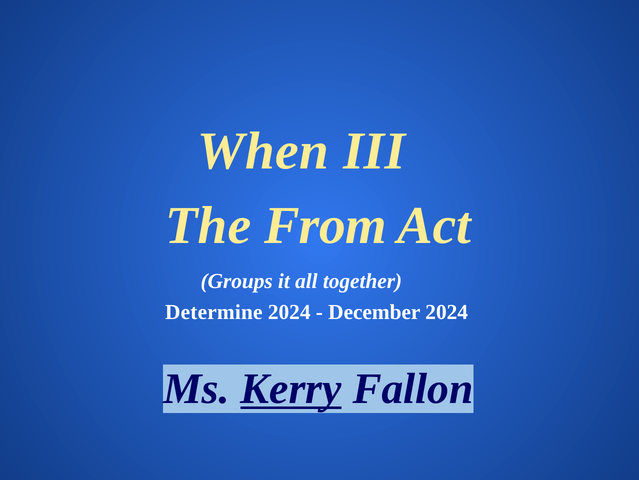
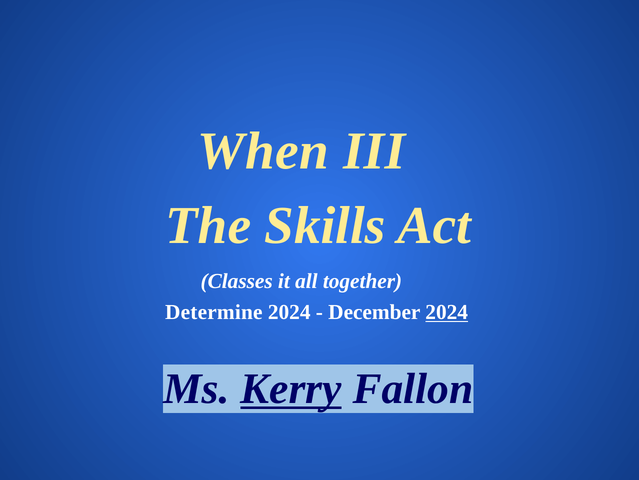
From: From -> Skills (325, 225)
Groups: Groups -> Classes (237, 281)
2024 underline: none -> present (447, 312)
